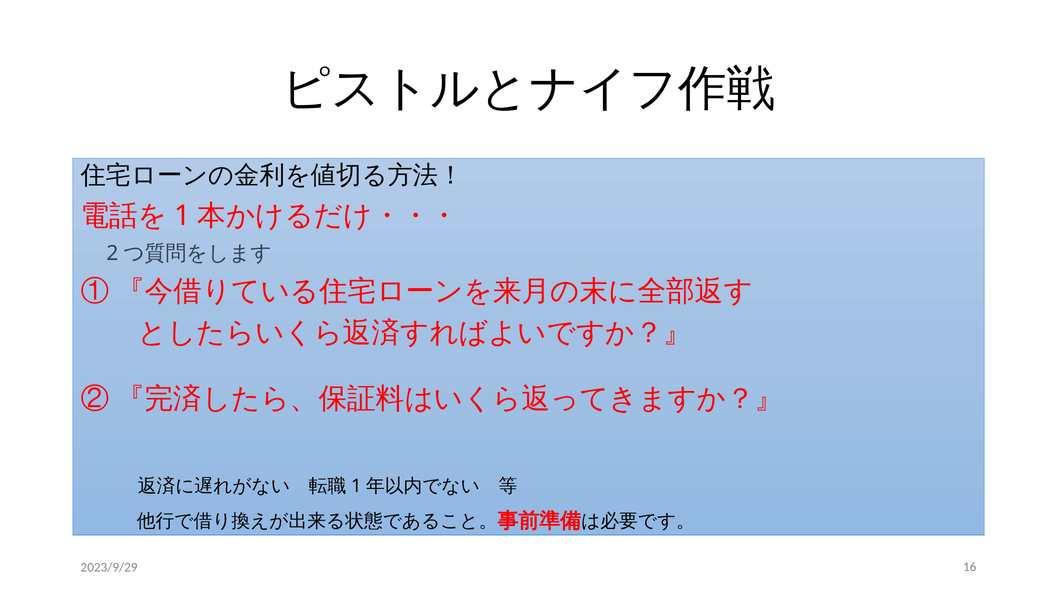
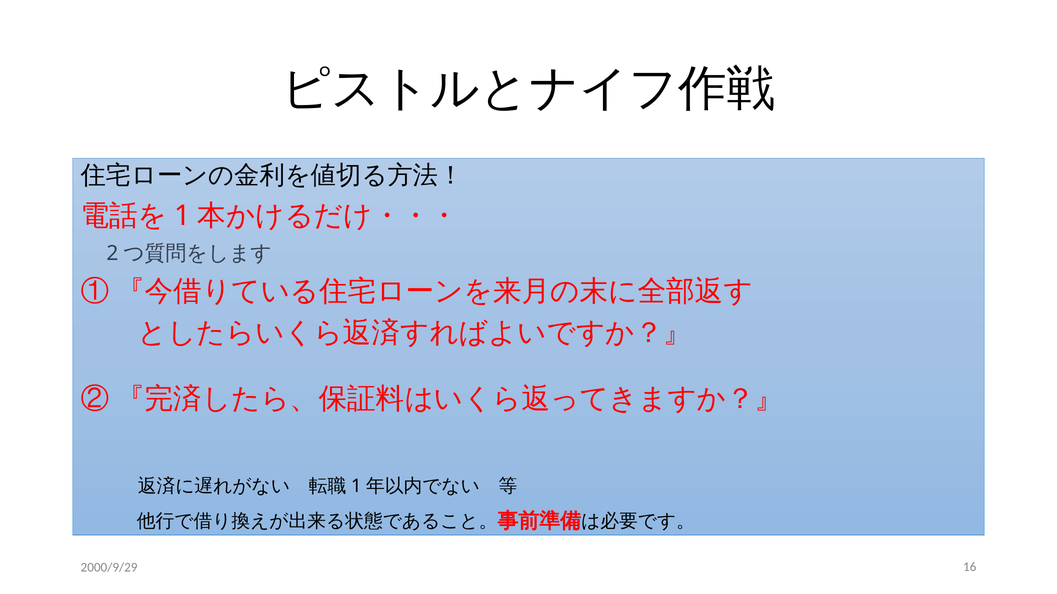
2023/9/29: 2023/9/29 -> 2000/9/29 (109, 568)
